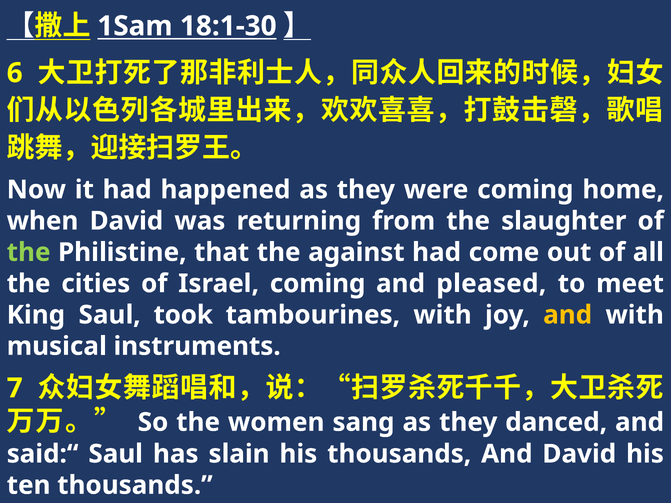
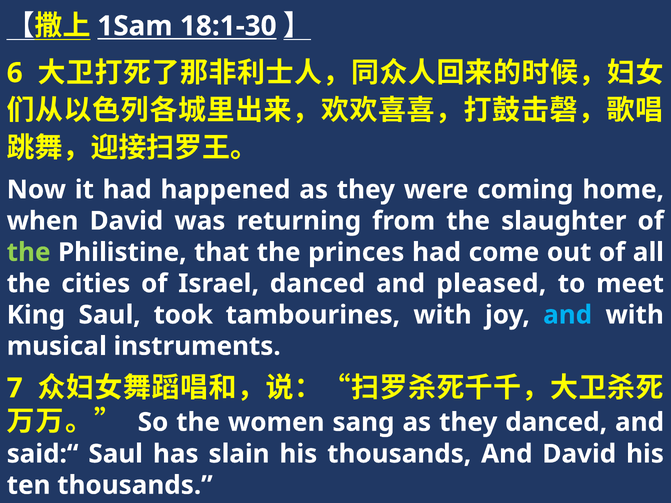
against: against -> princes (356, 252)
Israel coming: coming -> danced (317, 284)
and colour: yellow -> light blue (568, 315)
